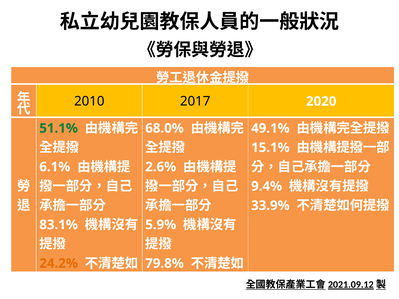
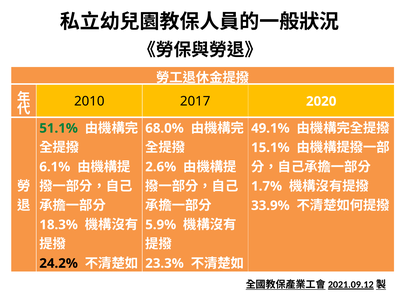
9.4%: 9.4% -> 1.7% (267, 186)
83.1%: 83.1% -> 18.3% (59, 225)
24.2% colour: orange -> black (59, 264)
79.8%: 79.8% -> 23.3% (164, 264)
